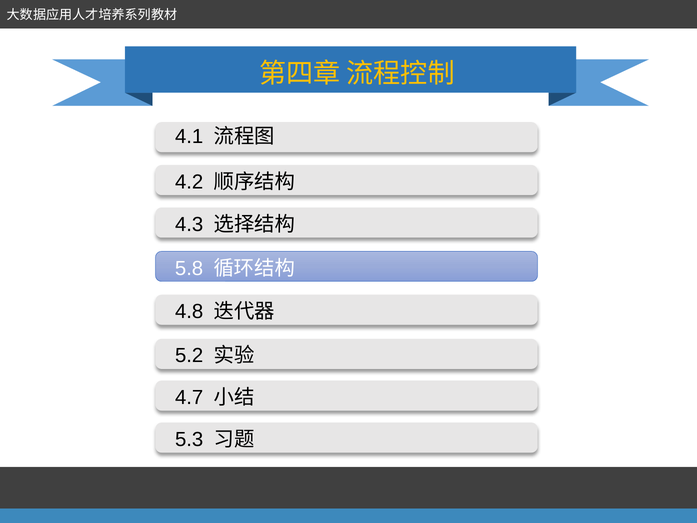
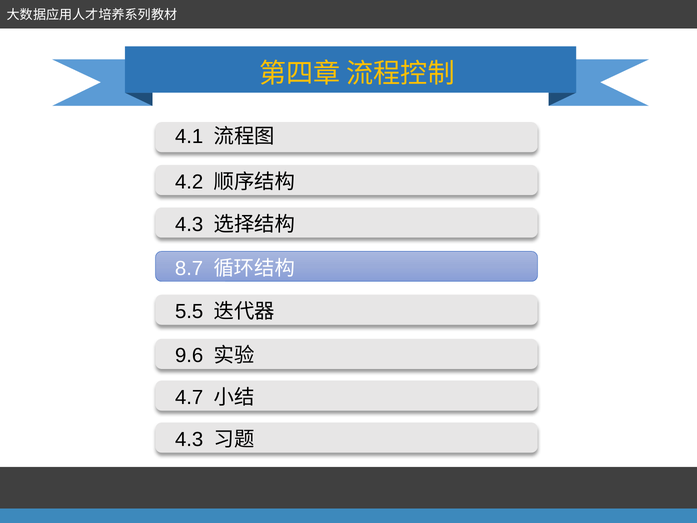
5.8: 5.8 -> 8.7 (189, 268)
4.8: 4.8 -> 5.5 (189, 312)
5.2: 5.2 -> 9.6 (189, 355)
5.3: 5.3 -> 4.3 (189, 439)
